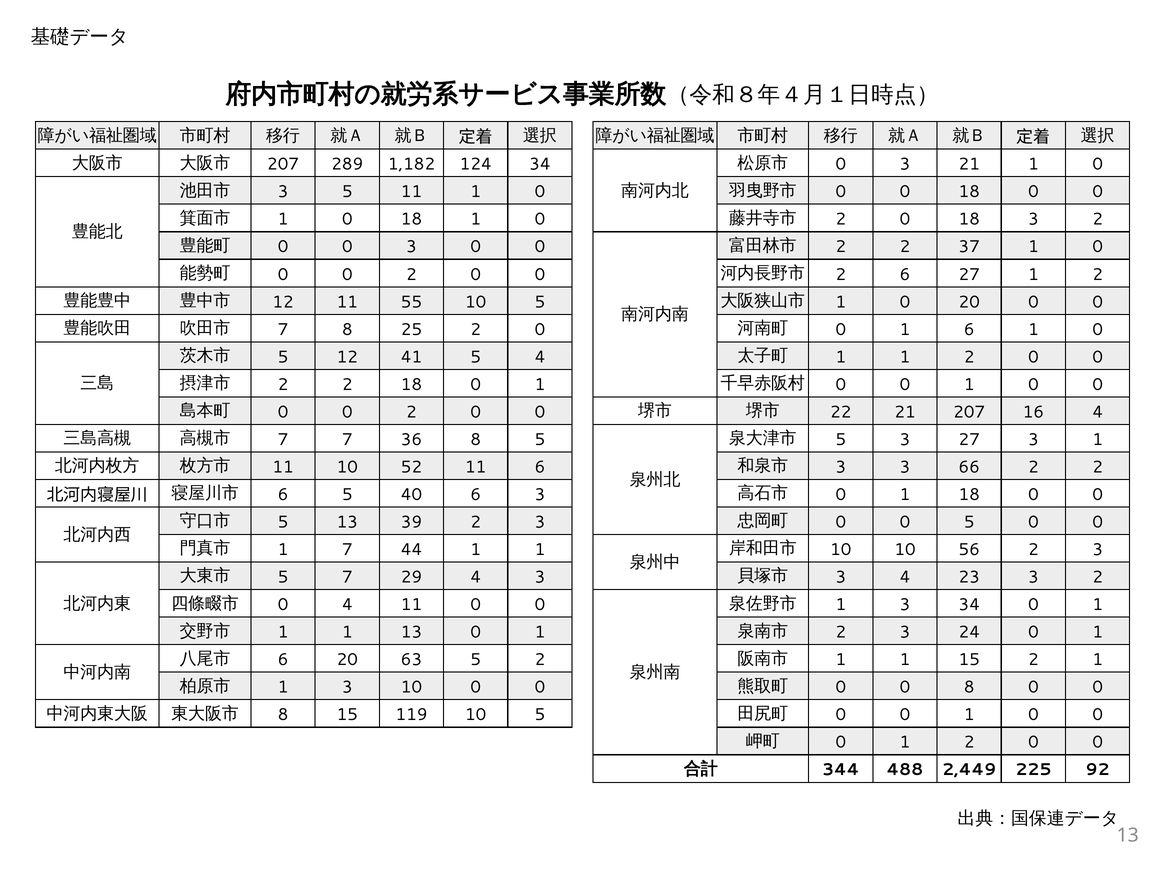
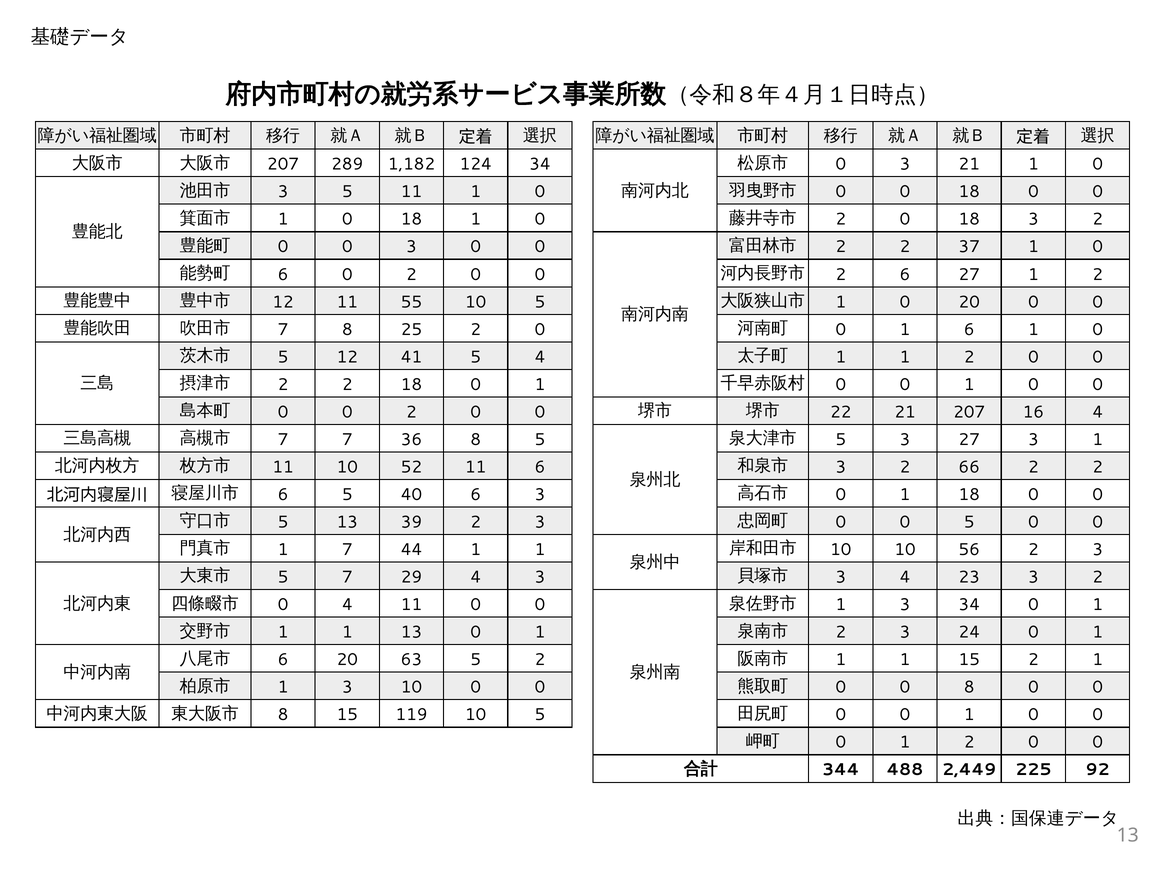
0: 0 -> 6 (283, 274)
3: 3 -> 2 (905, 467)
